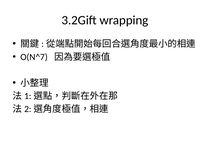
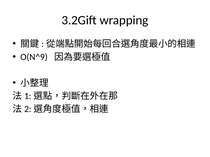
O(N^7: O(N^7 -> O(N^9 (34, 57)
